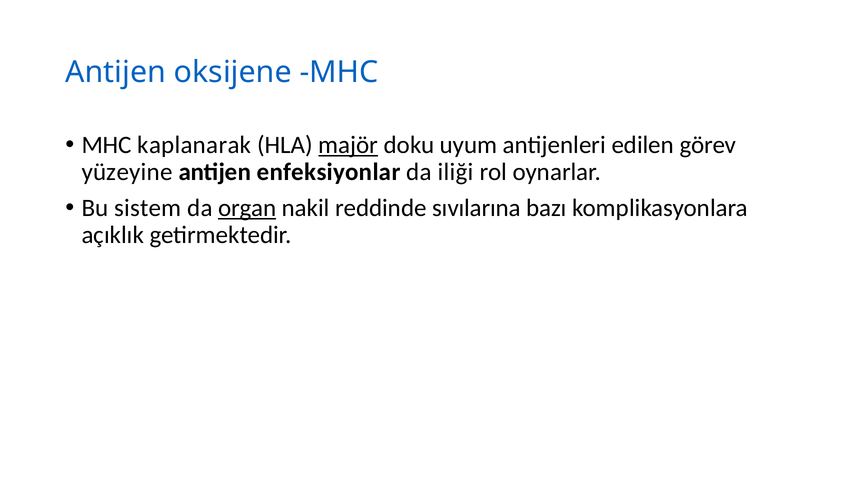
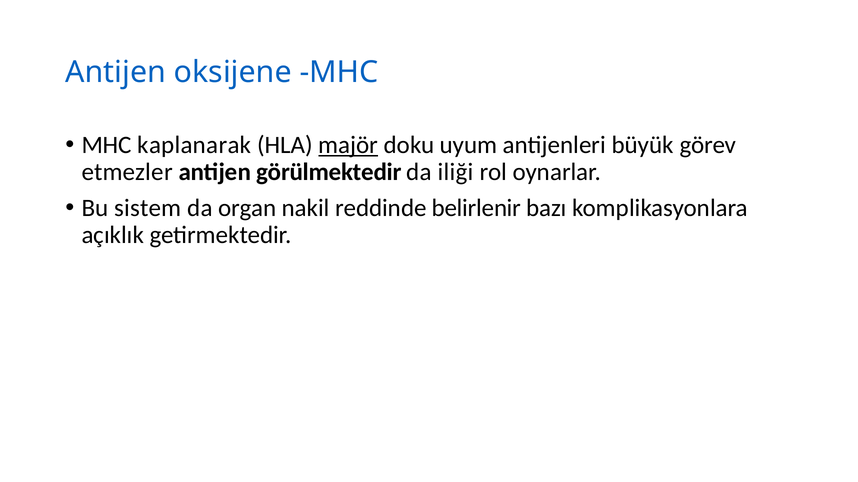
edilen: edilen -> büyük (643, 145)
yüzeyine: yüzeyine -> etmezler (127, 172)
enfeksiyonlar: enfeksiyonlar -> görülmektedir (329, 172)
organ underline: present -> none (247, 208)
sıvılarına: sıvılarına -> belirlenir (477, 208)
